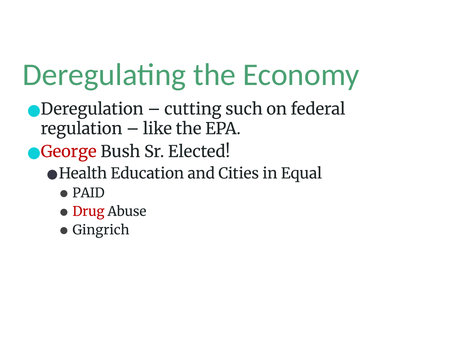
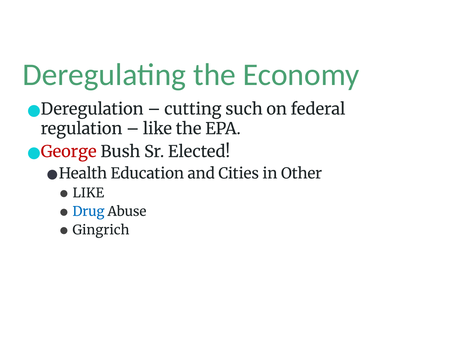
Equal: Equal -> Other (301, 173)
PAID: PAID -> LIKE (88, 193)
Drug colour: red -> blue (88, 211)
